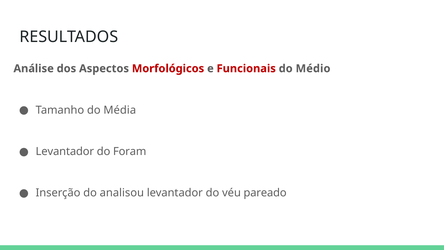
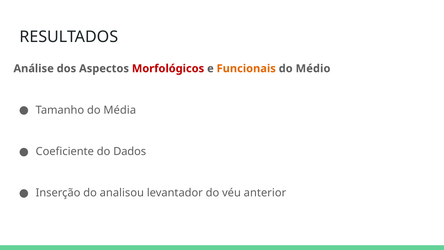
Funcionais colour: red -> orange (246, 68)
Levantador: Levantador -> Coeficiente (65, 151)
Foram: Foram -> Dados (130, 151)
pareado: pareado -> anterior (265, 193)
